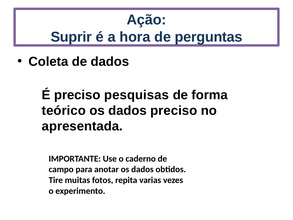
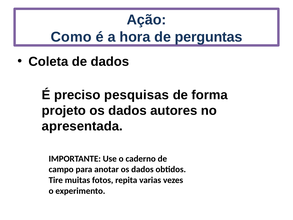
Suprir: Suprir -> Como (71, 37)
teórico: teórico -> projeto (64, 110)
dados preciso: preciso -> autores (174, 110)
